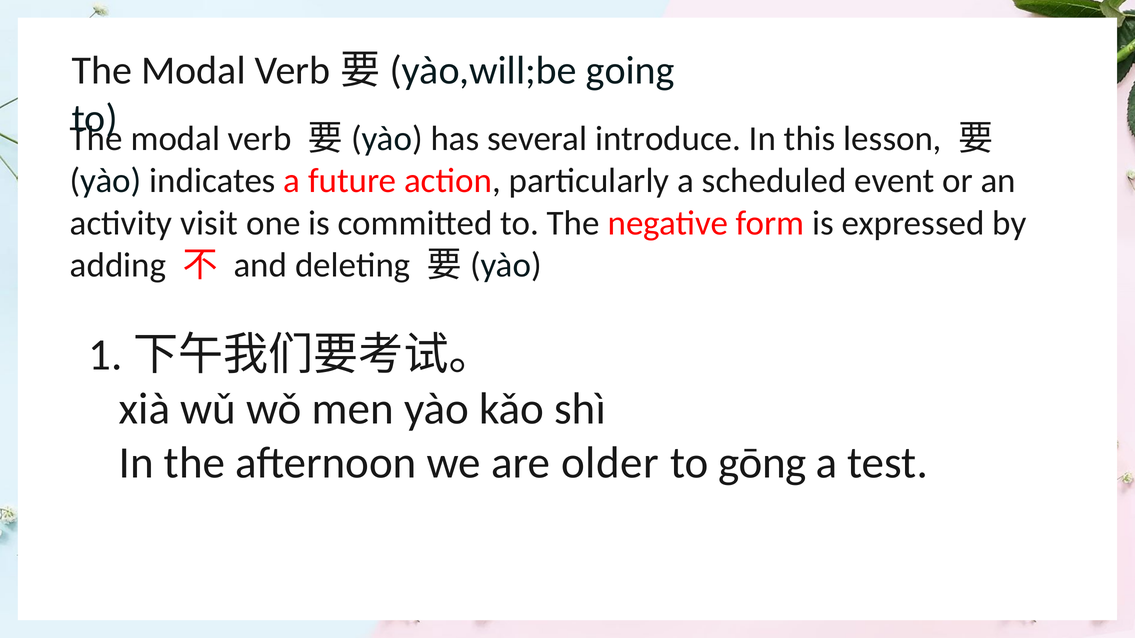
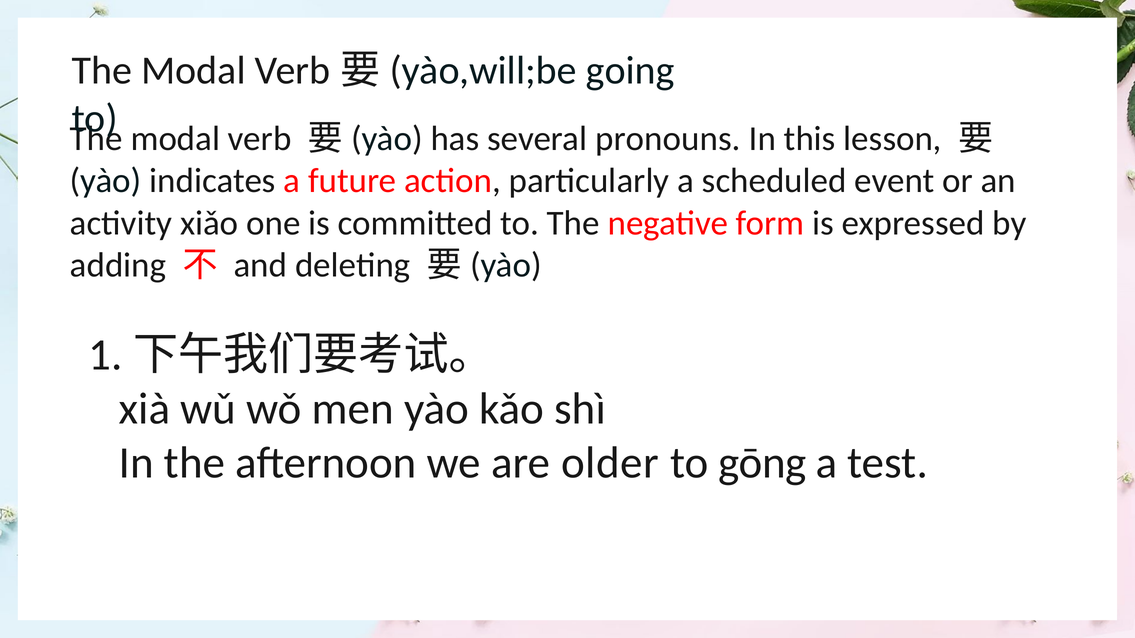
introduce: introduce -> pronouns (668, 139)
visit: visit -> xiǎo (209, 223)
